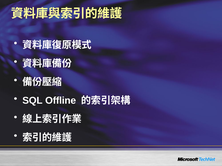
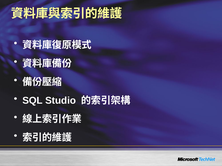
Offline: Offline -> Studio (61, 101)
